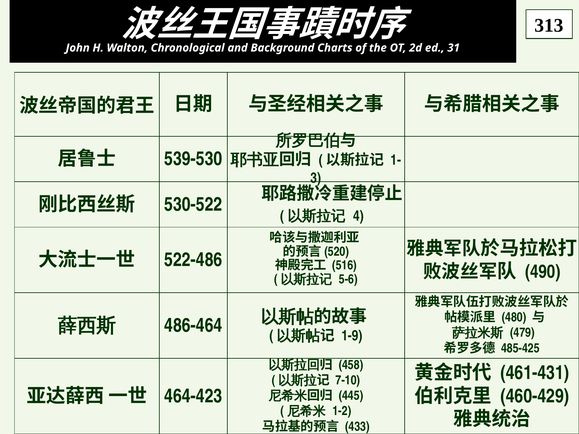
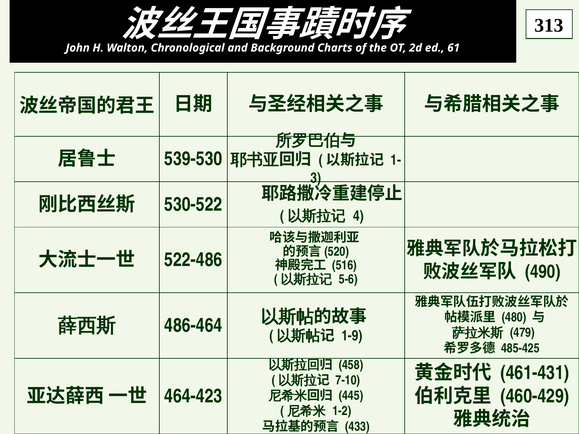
31: 31 -> 61 (454, 48)
